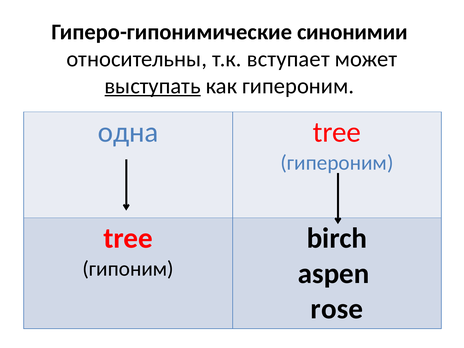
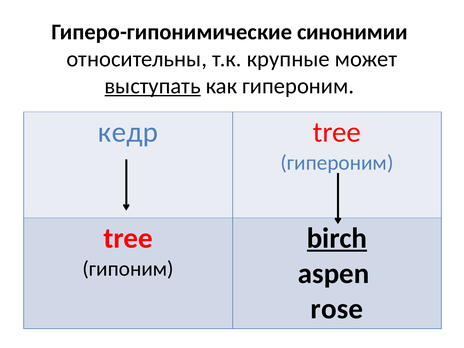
вступает: вступает -> крупные (288, 59)
одна: одна -> кедр (128, 132)
birch underline: none -> present (337, 238)
